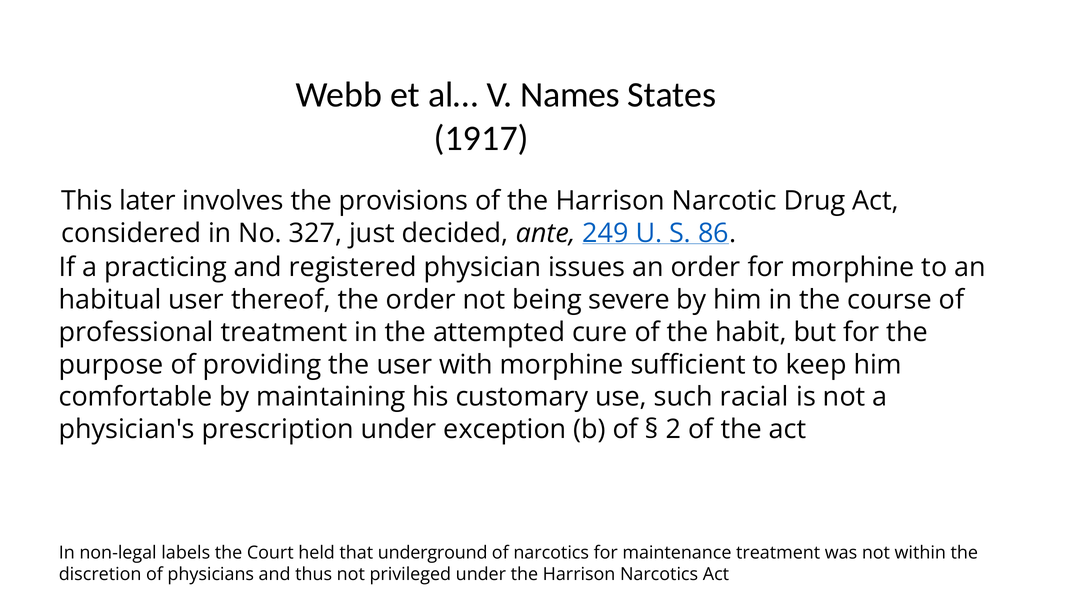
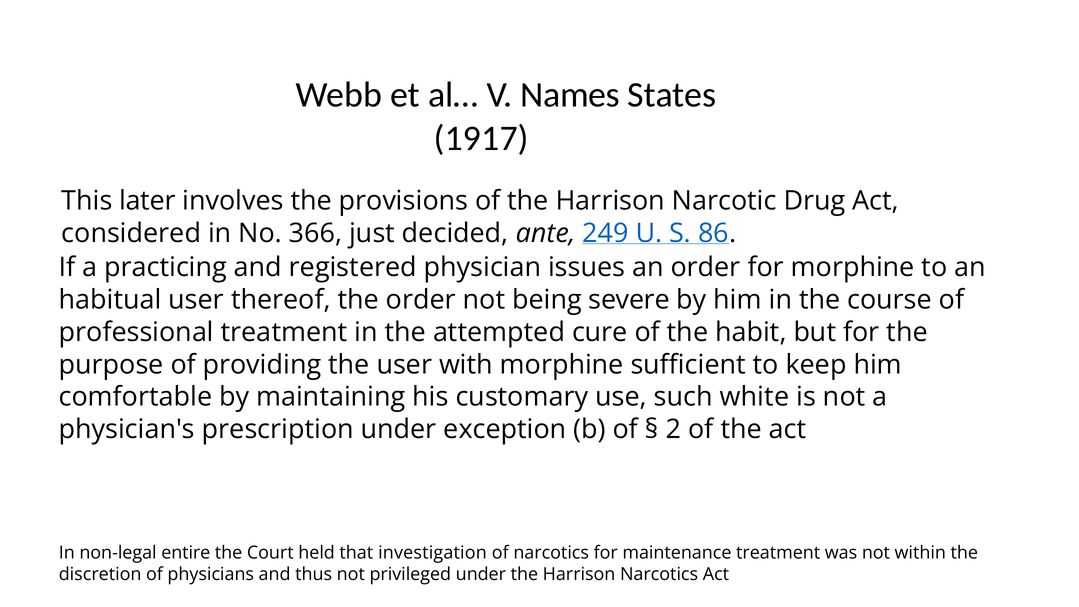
327: 327 -> 366 (316, 233)
racial: racial -> white (754, 397)
labels: labels -> entire (186, 553)
underground: underground -> investigation (432, 553)
